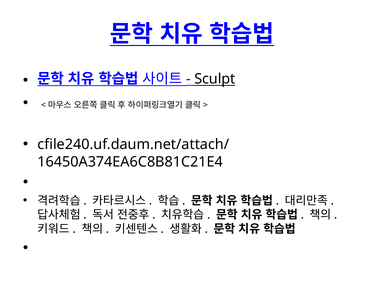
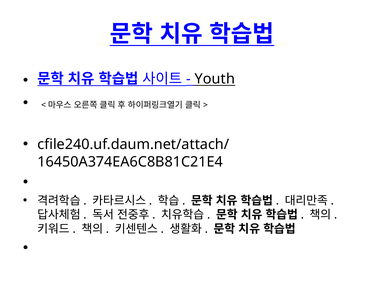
Sculpt: Sculpt -> Youth (215, 79)
